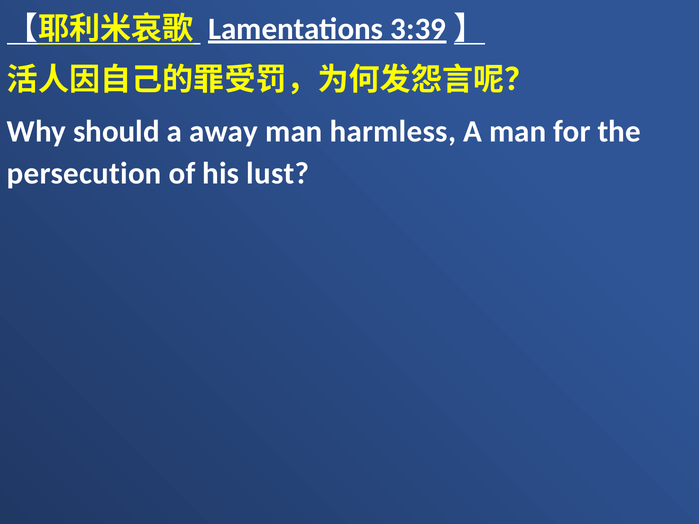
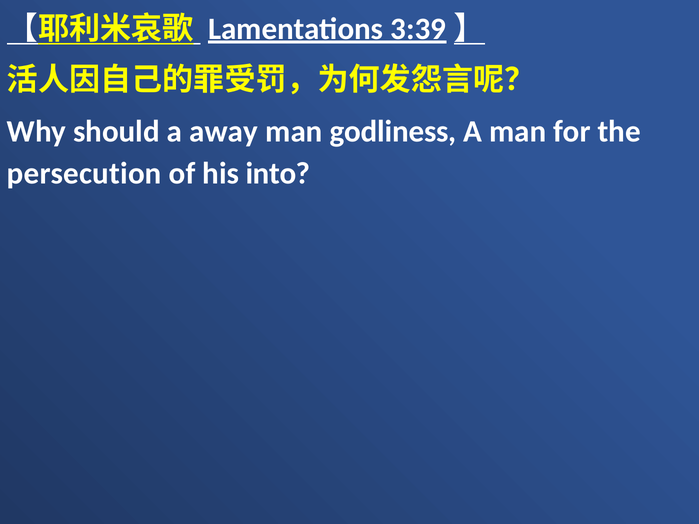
harmless: harmless -> godliness (393, 132)
lust: lust -> into (278, 173)
